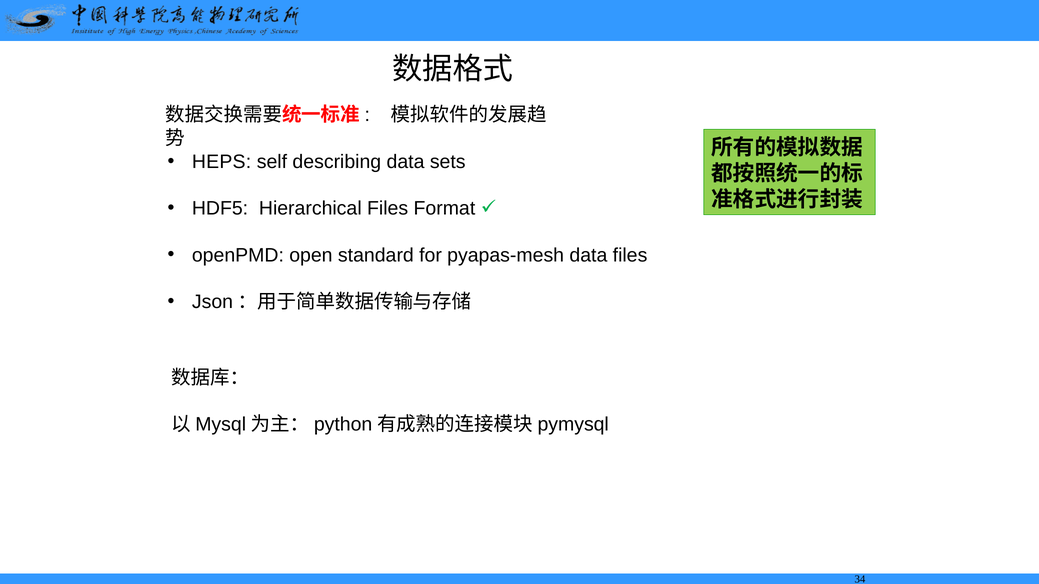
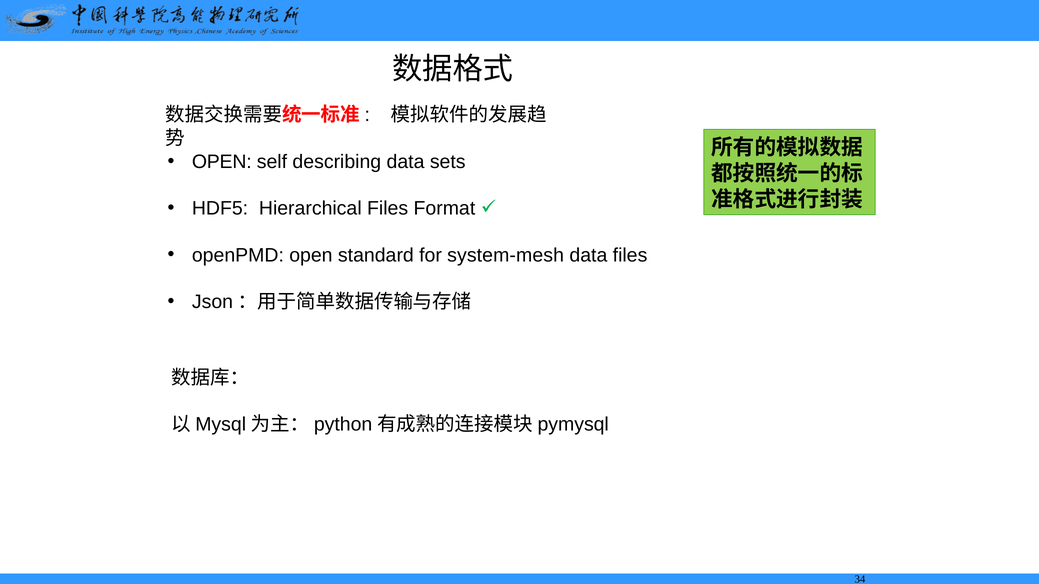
HEPS: HEPS -> OPEN (222, 162)
pyapas-mesh: pyapas-mesh -> system-mesh (506, 255)
